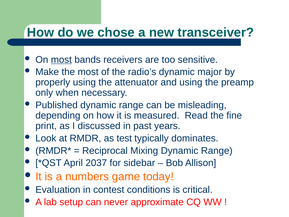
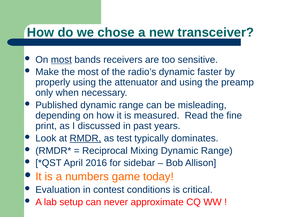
major: major -> faster (210, 72)
RMDR underline: none -> present (85, 138)
2037: 2037 -> 2016 (96, 163)
